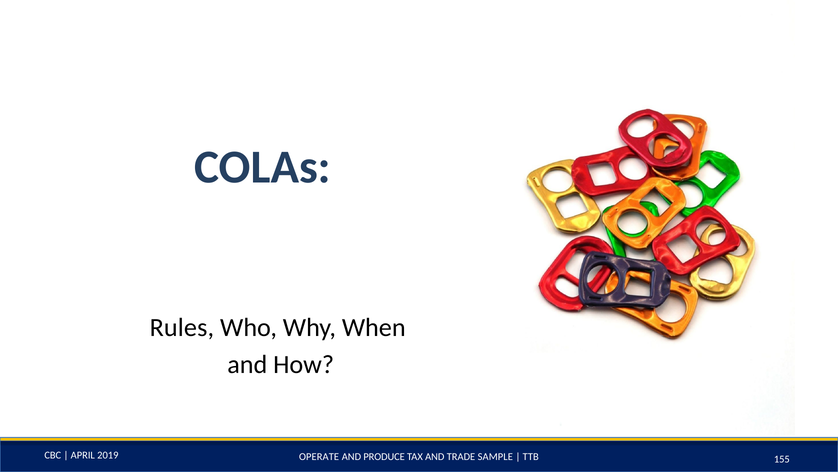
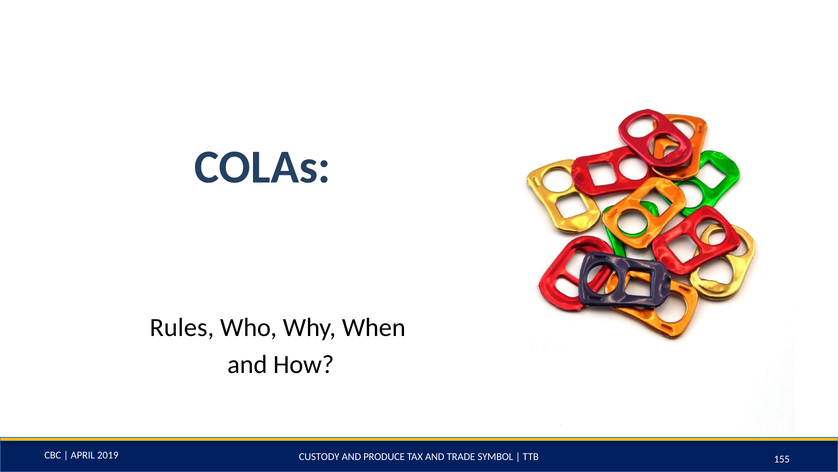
OPERATE: OPERATE -> CUSTODY (319, 456)
SAMPLE: SAMPLE -> SYMBOL (495, 456)
